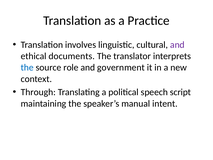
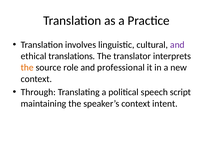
documents: documents -> translations (72, 56)
the colour: blue -> orange (27, 67)
government: government -> professional (121, 67)
speaker’s manual: manual -> context (136, 103)
